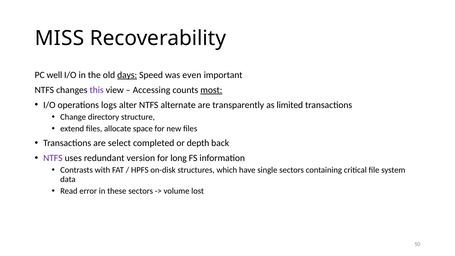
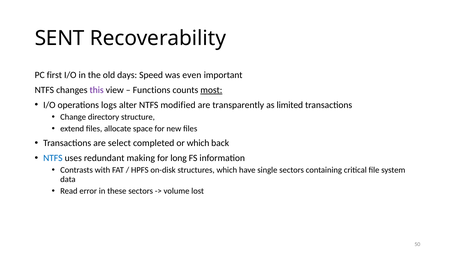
MISS: MISS -> SENT (60, 38)
well: well -> first (54, 75)
days underline: present -> none (127, 75)
Accessing: Accessing -> Functions (152, 90)
alternate: alternate -> modified (178, 105)
or depth: depth -> which (198, 143)
NTFS colour: purple -> blue (53, 158)
version: version -> making (141, 158)
